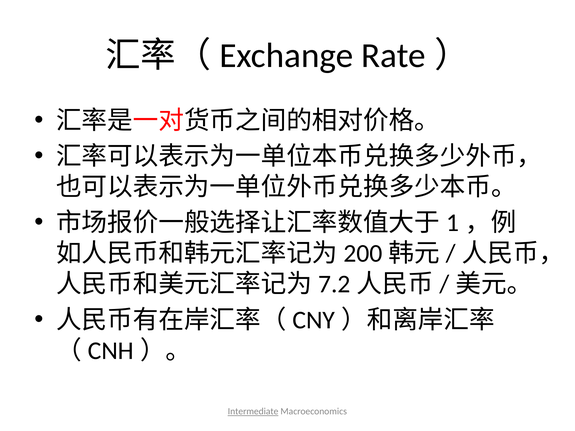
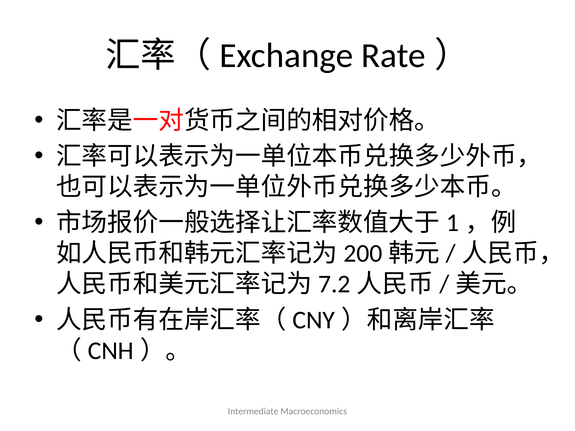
Intermediate underline: present -> none (253, 412)
